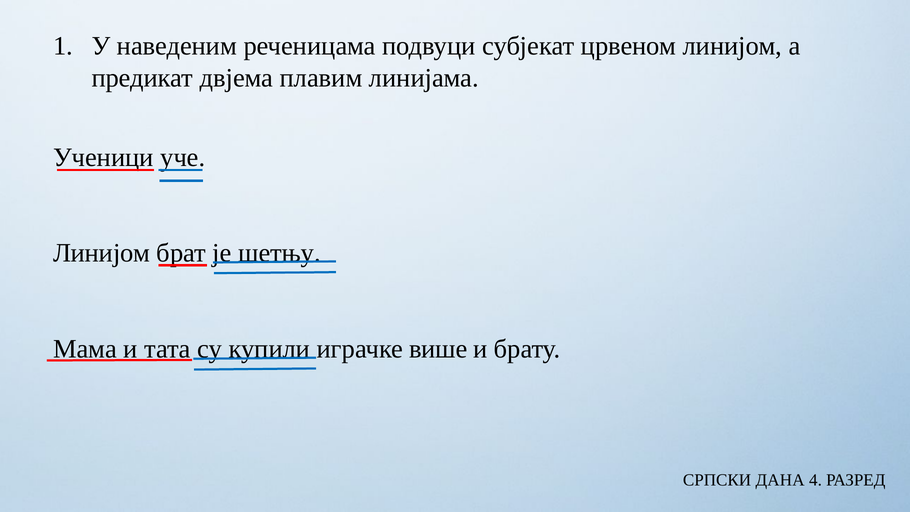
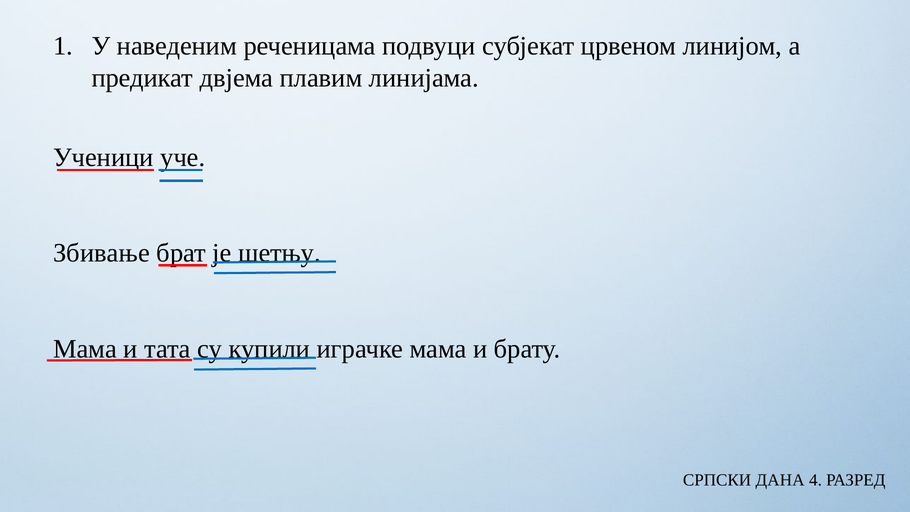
Линијом: Линијом -> Збивање (101, 253)
играчке више: више -> мама (438, 349)
